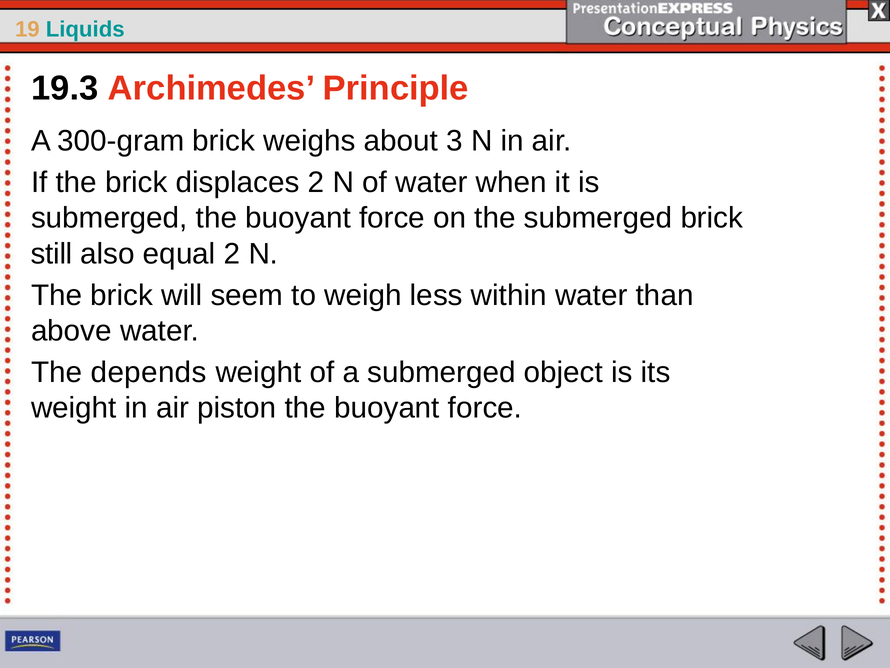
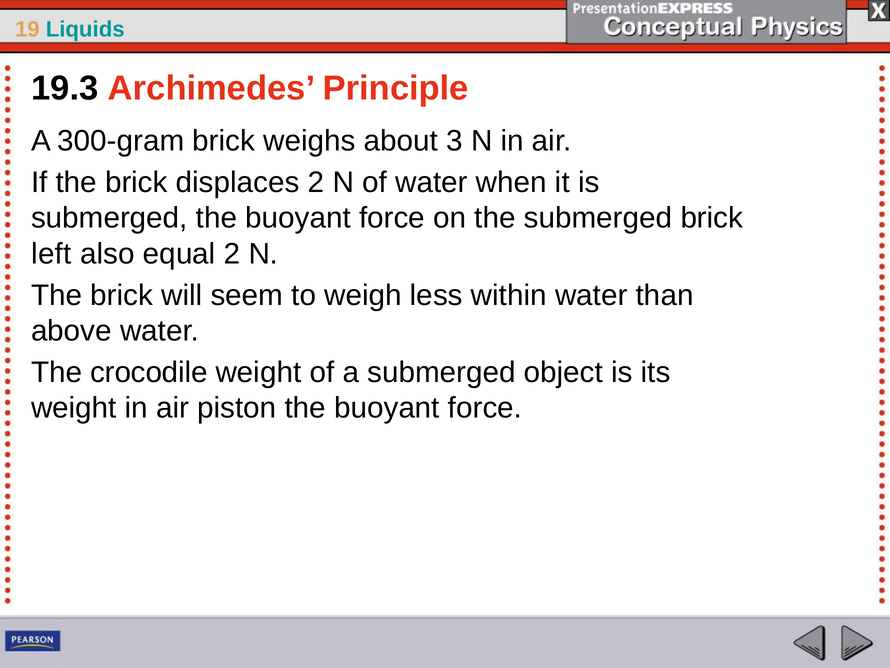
still: still -> left (51, 254)
depends: depends -> crocodile (149, 372)
